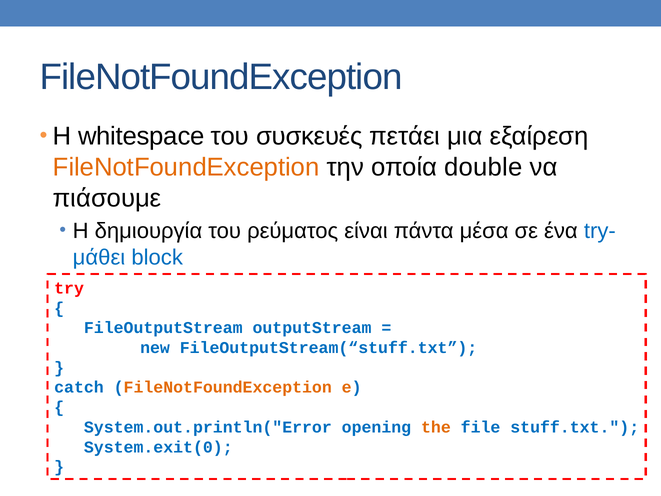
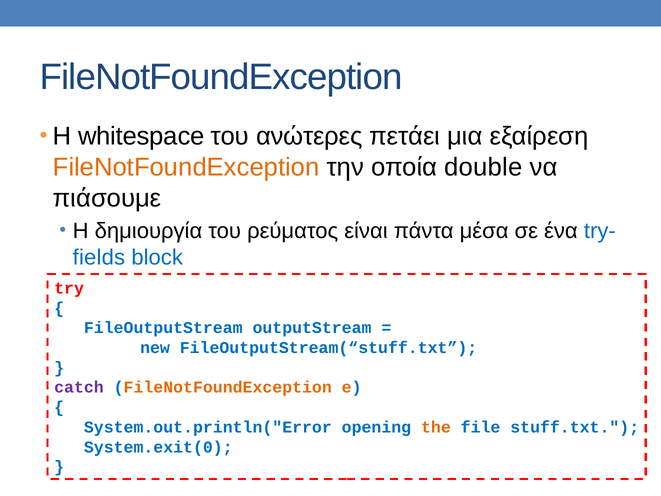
συσκευές: συσκευές -> ανώτερες (309, 136)
μάθει: μάθει -> fields (99, 257)
catch colour: blue -> purple (79, 387)
